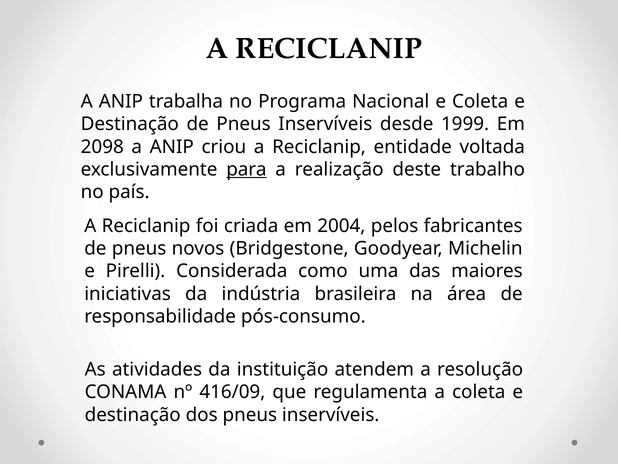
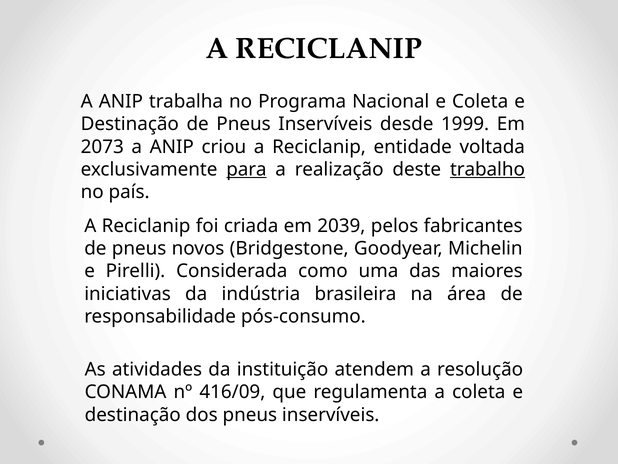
2098: 2098 -> 2073 (102, 147)
trabalho underline: none -> present (488, 169)
2004: 2004 -> 2039 (341, 226)
